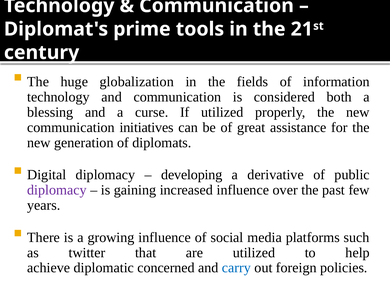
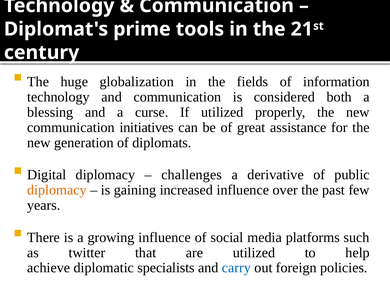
developing: developing -> challenges (192, 174)
diplomacy colour: purple -> orange (57, 190)
concerned: concerned -> specialists (166, 267)
